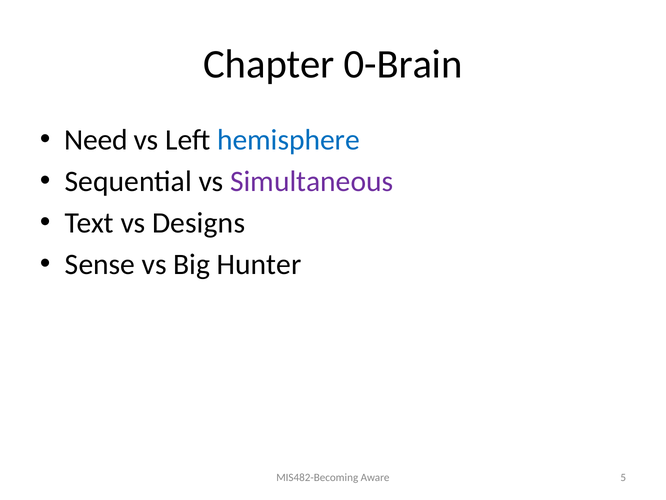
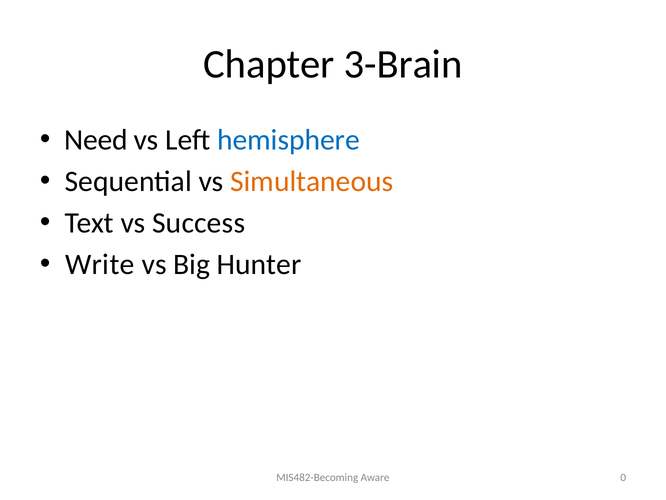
0-Brain: 0-Brain -> 3-Brain (403, 64)
Simultaneous colour: purple -> orange (312, 181)
Designs: Designs -> Success (199, 223)
Sense: Sense -> Write (100, 264)
5: 5 -> 0 (623, 477)
